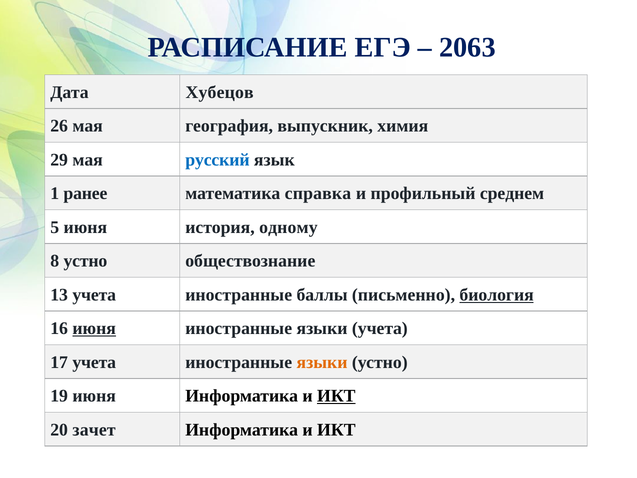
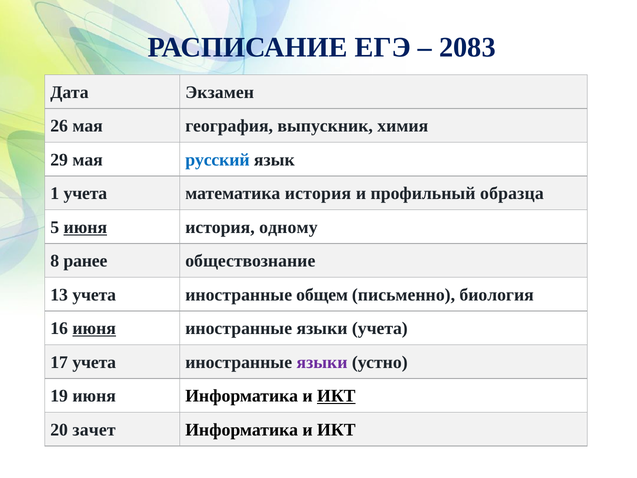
2063: 2063 -> 2083 (467, 47)
Хубецов: Хубецов -> Экзамен (220, 92)
1 ранее: ранее -> учета (85, 193)
математика справка: справка -> история (318, 193)
среднем: среднем -> образца (512, 193)
июня underline: none -> present (85, 227)
8 устно: устно -> ранее (85, 261)
баллы: баллы -> общем (322, 295)
биология underline: present -> none (497, 295)
языки colour: orange -> purple (322, 362)
